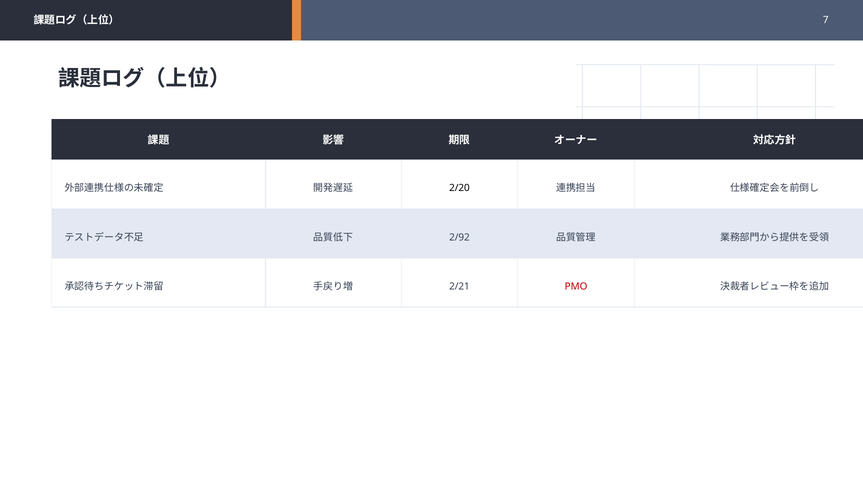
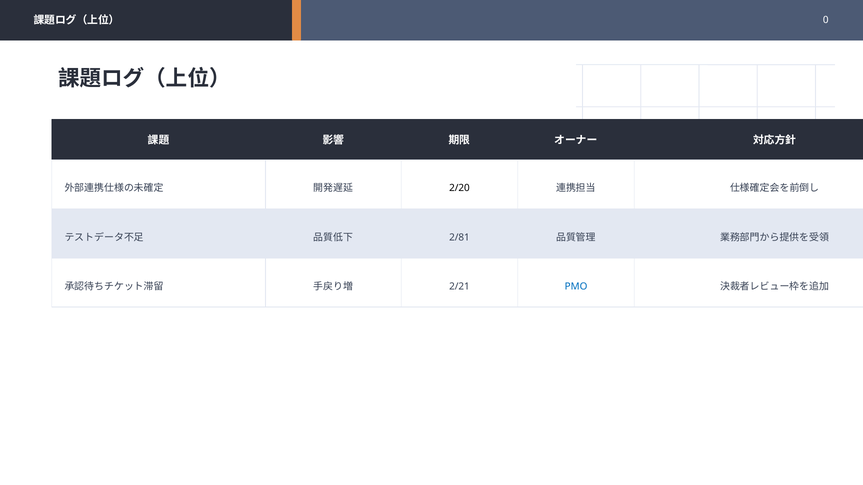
7: 7 -> 0 (826, 20)
2/92: 2/92 -> 2/81 (459, 238)
PMO colour: red -> blue (576, 287)
